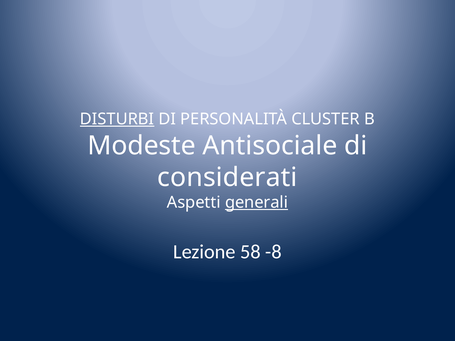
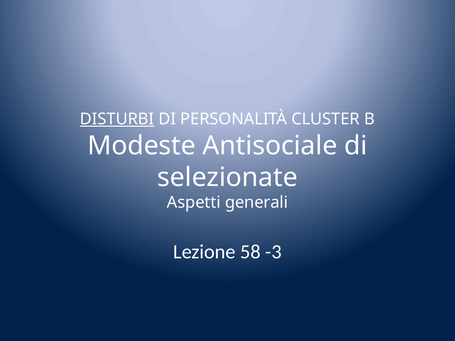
considerati: considerati -> selezionate (227, 178)
generali underline: present -> none (257, 203)
-8: -8 -> -3 (273, 252)
